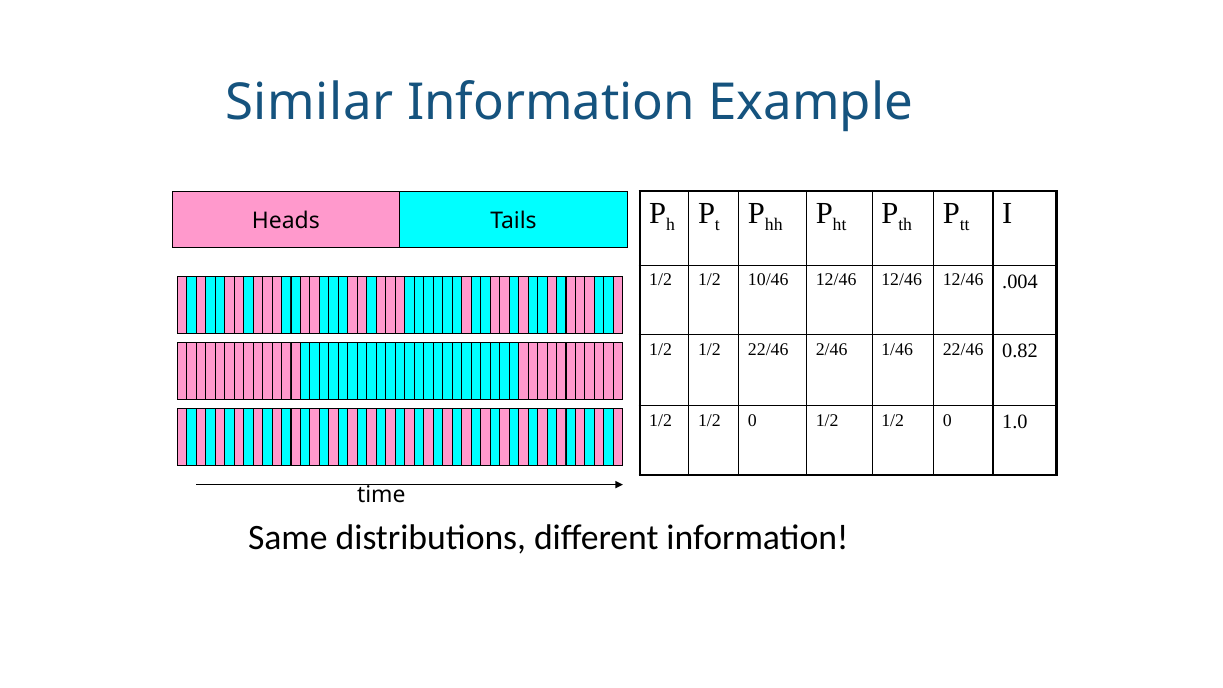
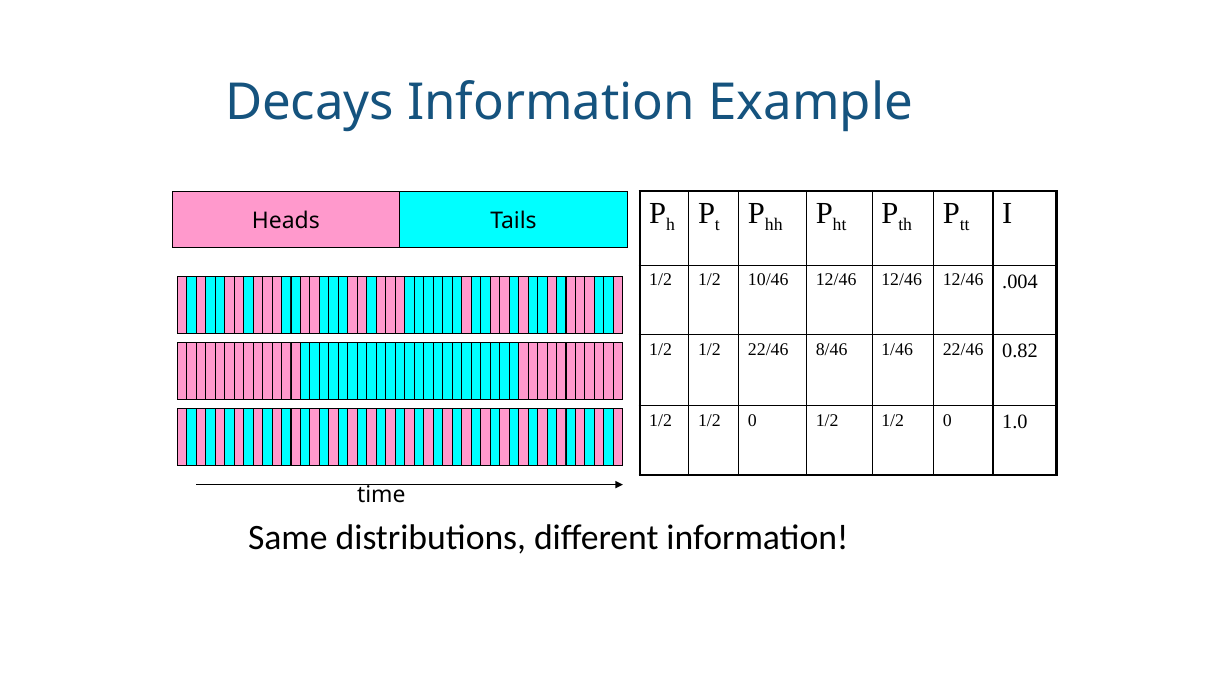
Similar: Similar -> Decays (310, 103)
2/46: 2/46 -> 8/46 (832, 349)
